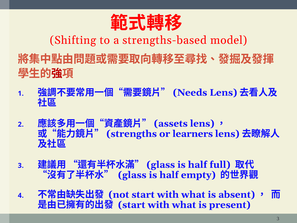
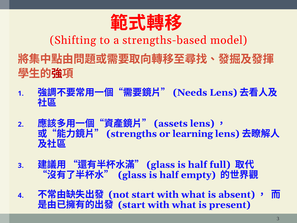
learners: learners -> learning (193, 134)
